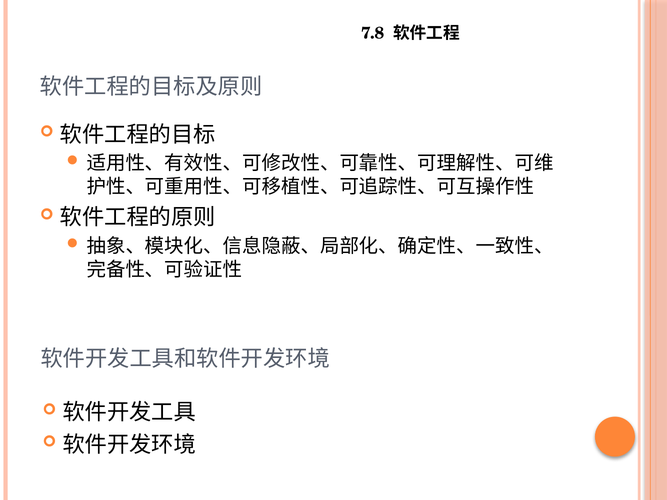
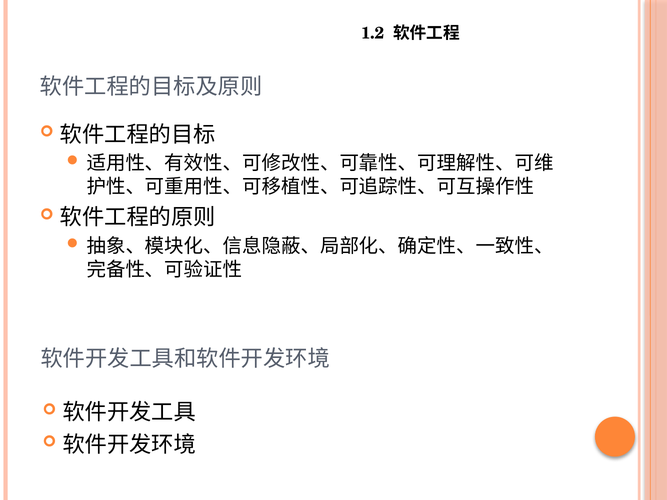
7.8: 7.8 -> 1.2 (373, 33)
